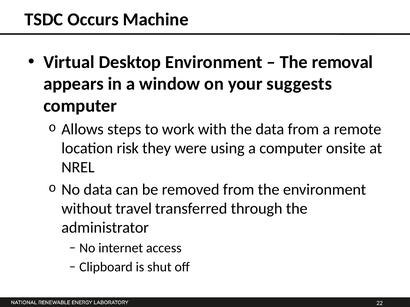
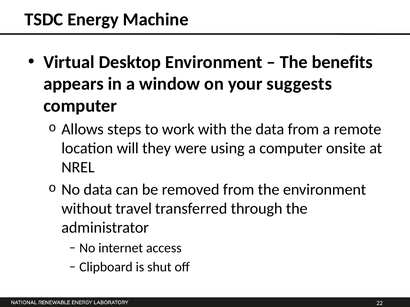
Occurs: Occurs -> Energy (93, 20)
removal: removal -> benefits (342, 62)
risk: risk -> will (128, 148)
